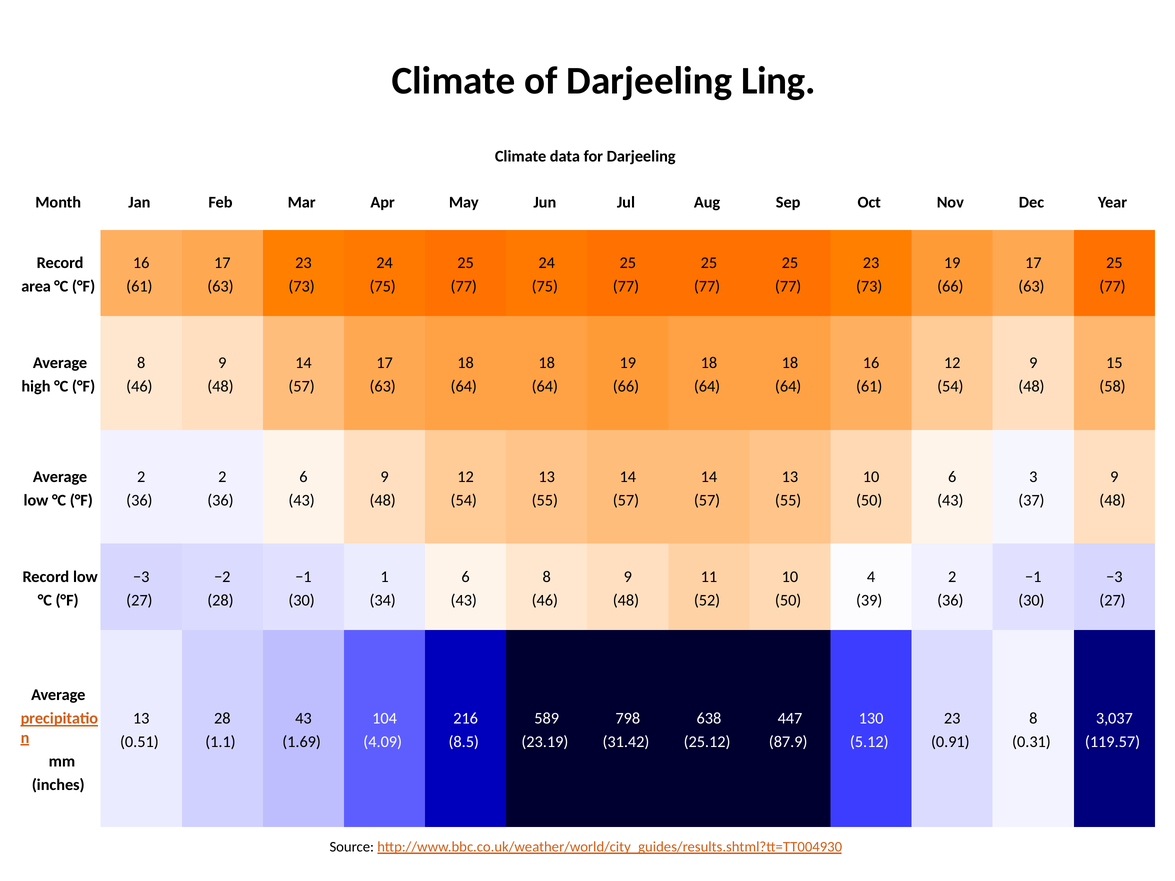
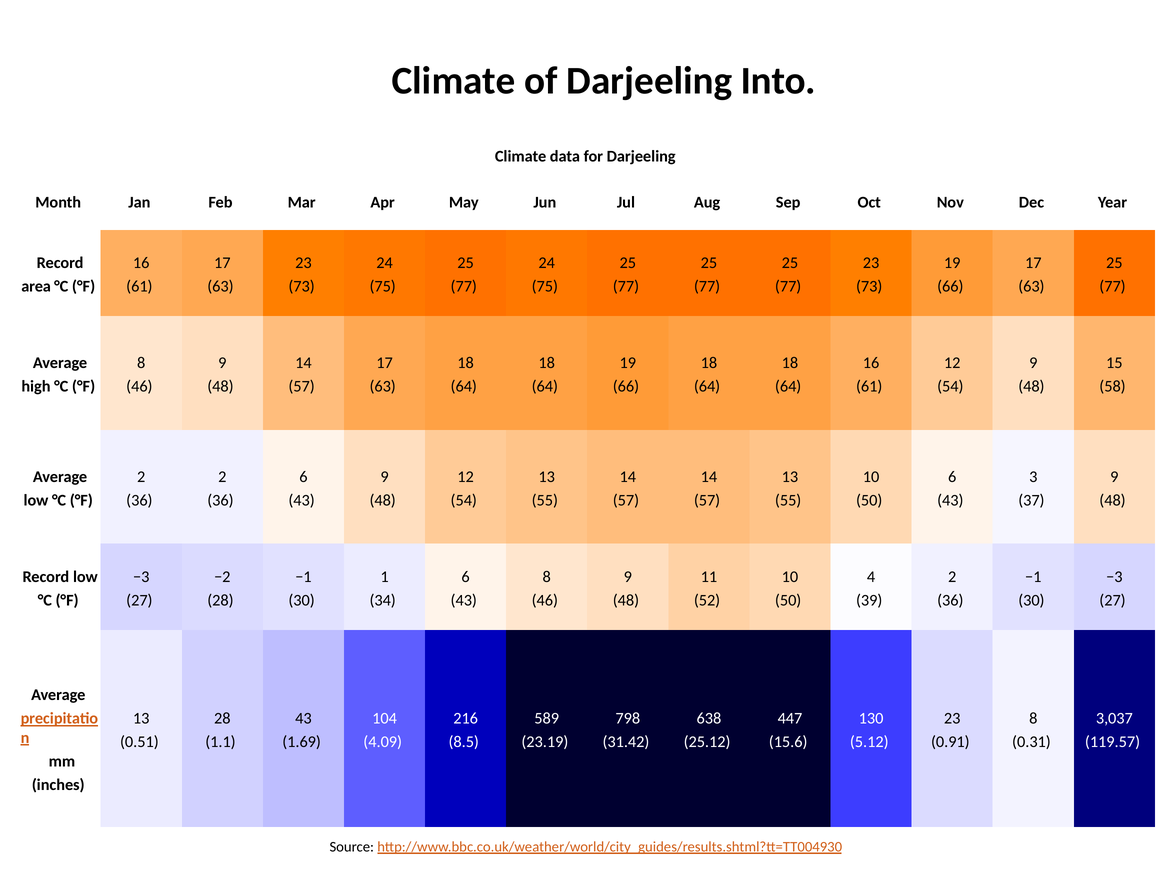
Ling: Ling -> Into (778, 81)
87.9: 87.9 -> 15.6 (788, 742)
